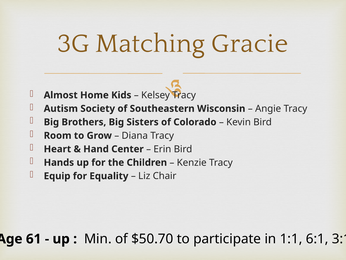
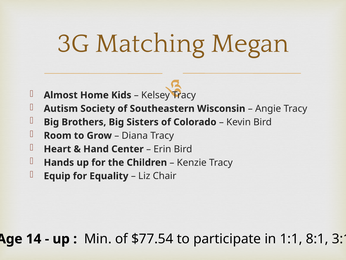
Gracie: Gracie -> Megan (250, 43)
61: 61 -> 14 (34, 238)
$50.70: $50.70 -> $77.54 (152, 238)
6:1: 6:1 -> 8:1 (317, 238)
